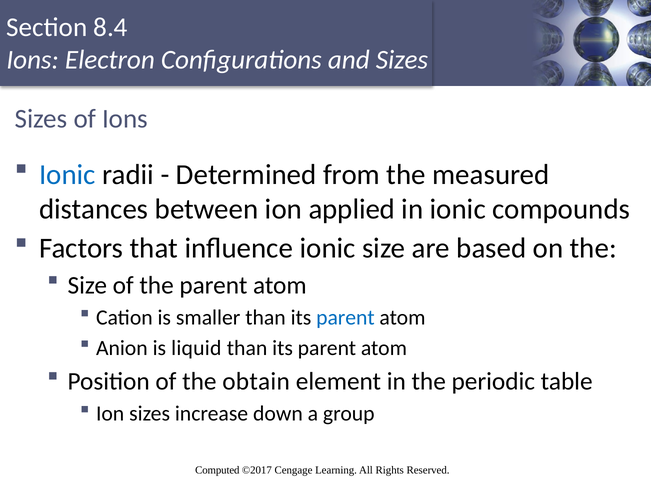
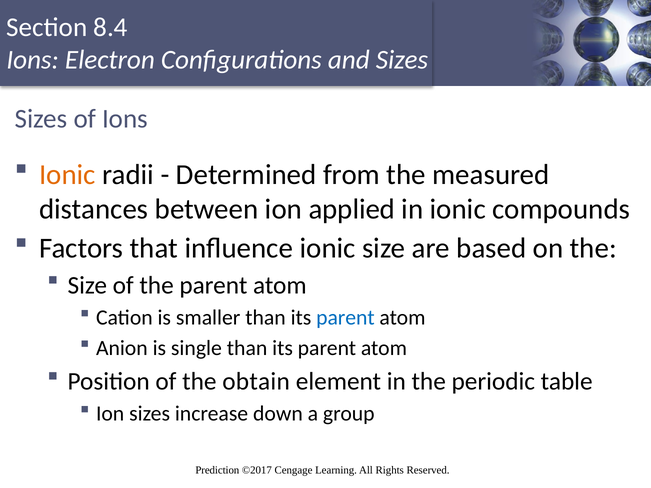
Ionic colour: blue -> orange (67, 175)
liquid: liquid -> single (196, 348)
Computed: Computed -> Prediction (217, 471)
